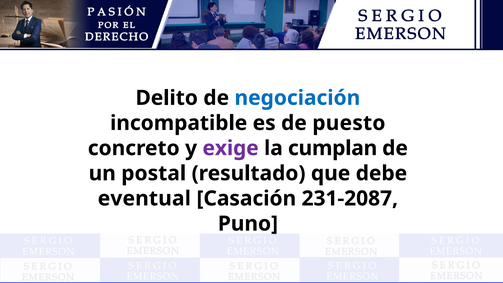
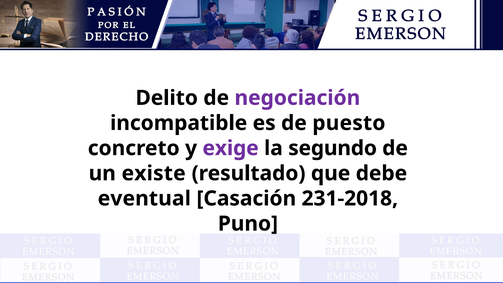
negociación colour: blue -> purple (297, 98)
cumplan: cumplan -> segundo (333, 148)
postal: postal -> existe (154, 173)
231-2087: 231-2087 -> 231-2018 (350, 198)
